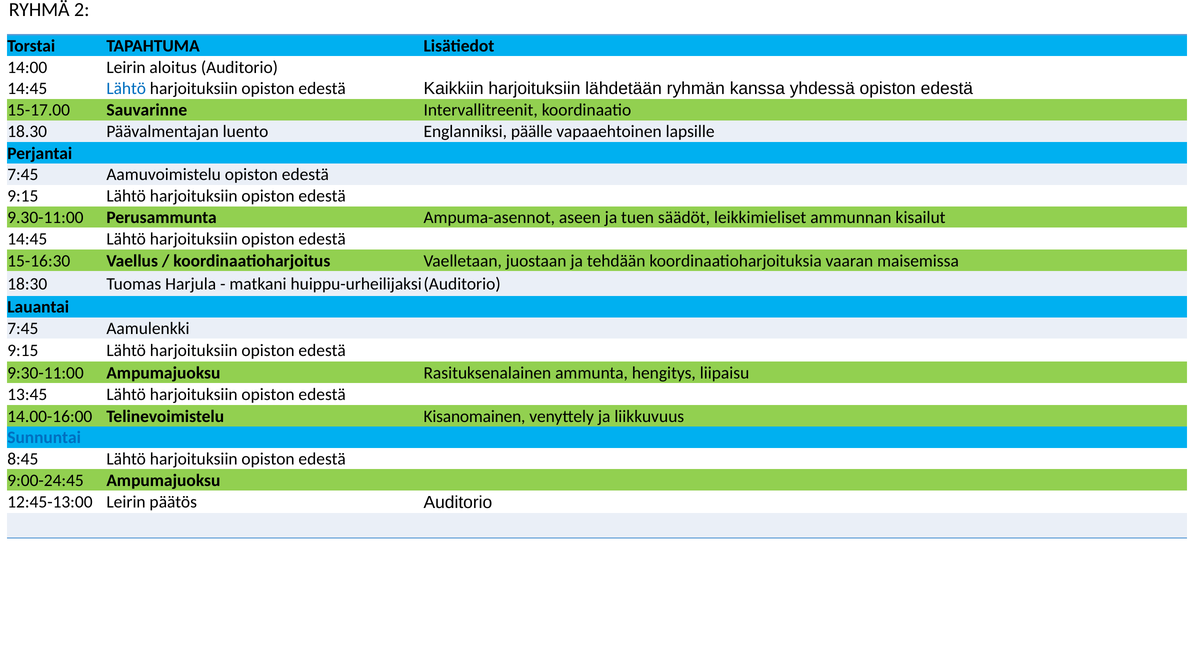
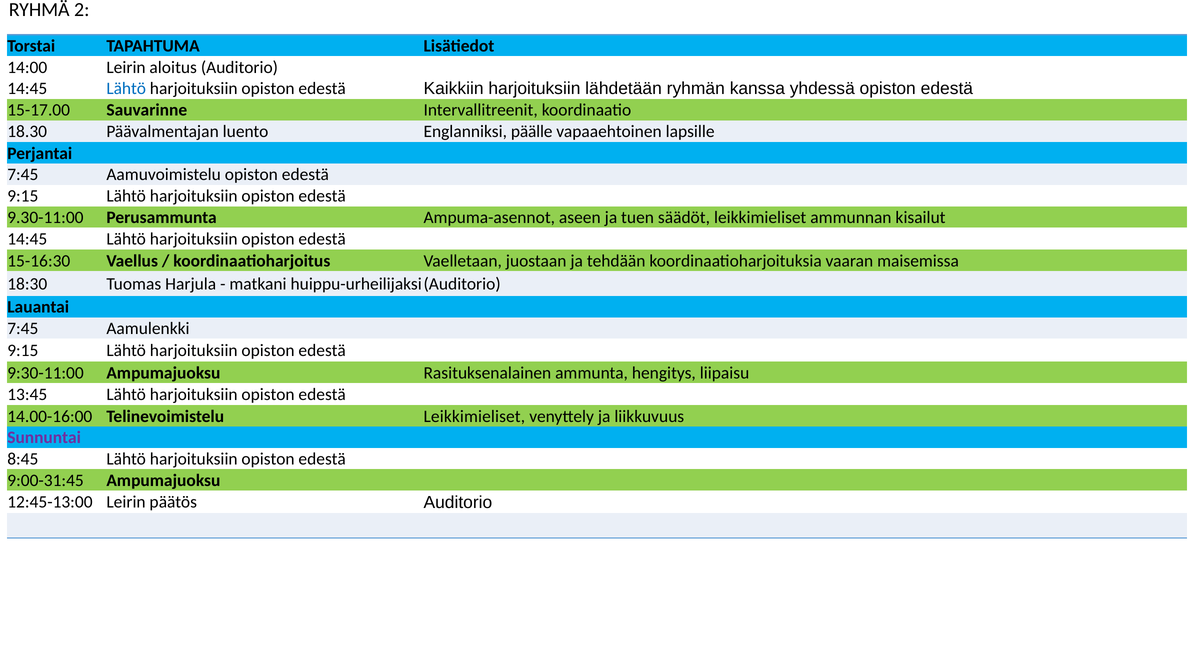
Telinevoimistelu Kisanomainen: Kisanomainen -> Leikkimieliset (474, 416)
Sunnuntai colour: blue -> purple (44, 437)
9:00-24:45: 9:00-24:45 -> 9:00-31:45 (46, 480)
